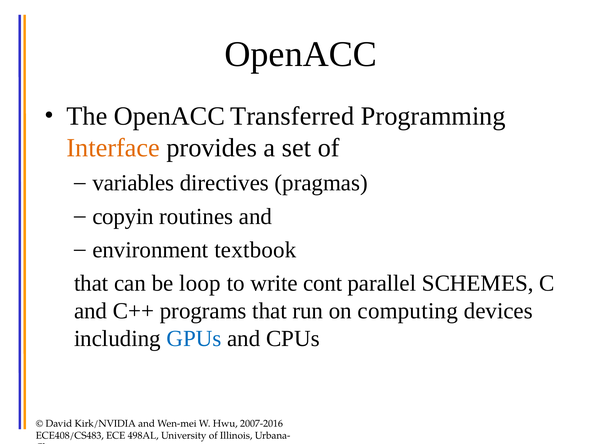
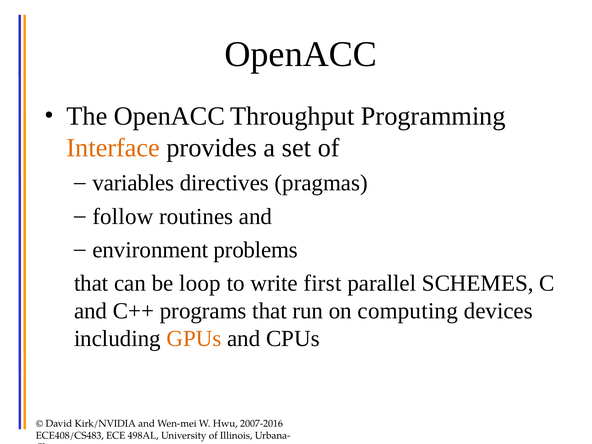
Transferred: Transferred -> Throughput (292, 116)
copyin: copyin -> follow (123, 216)
textbook: textbook -> problems (256, 250)
cont: cont -> first (322, 283)
GPUs colour: blue -> orange (194, 338)
